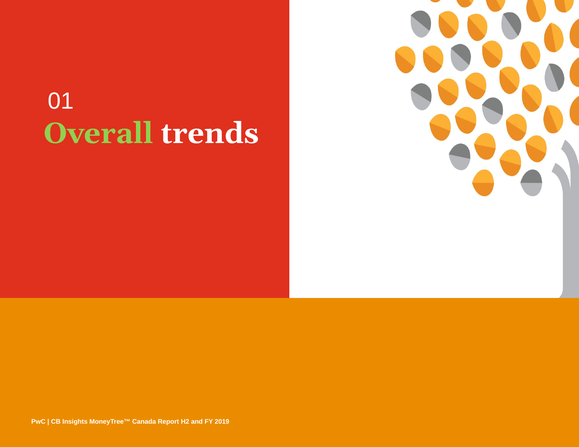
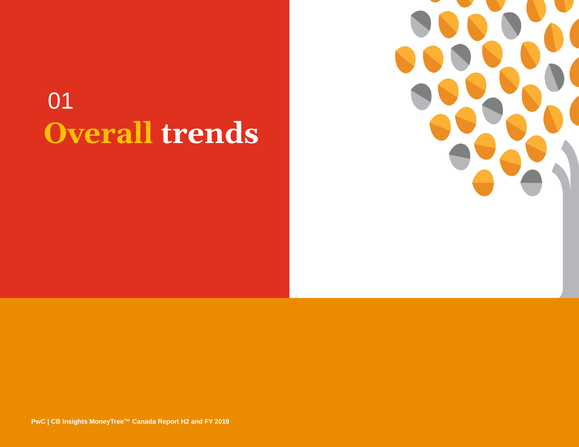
Overall colour: light green -> yellow (98, 134)
